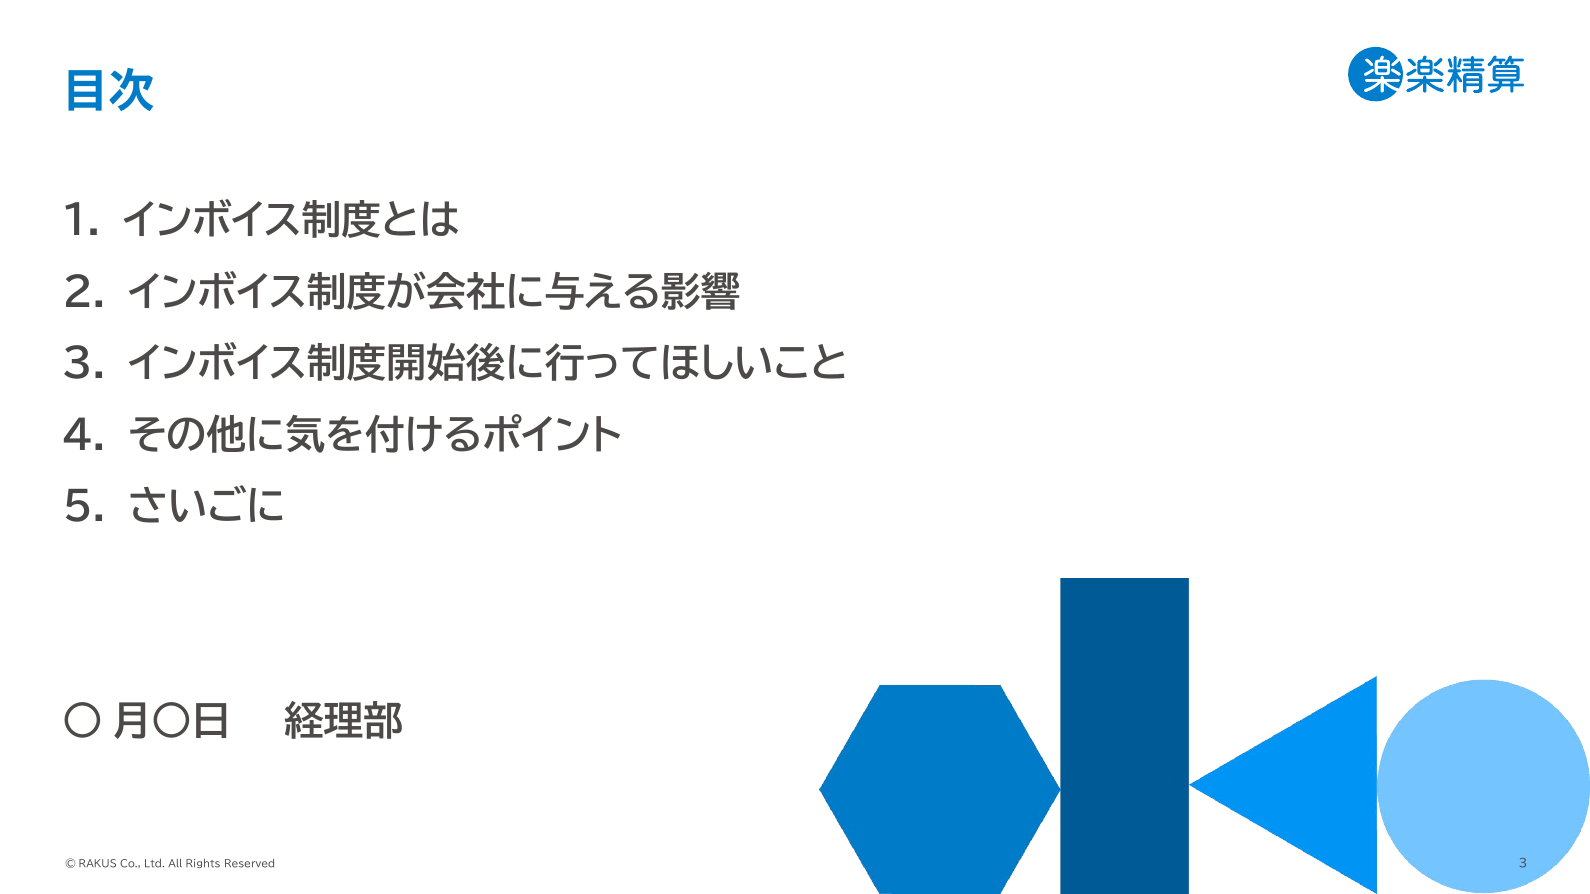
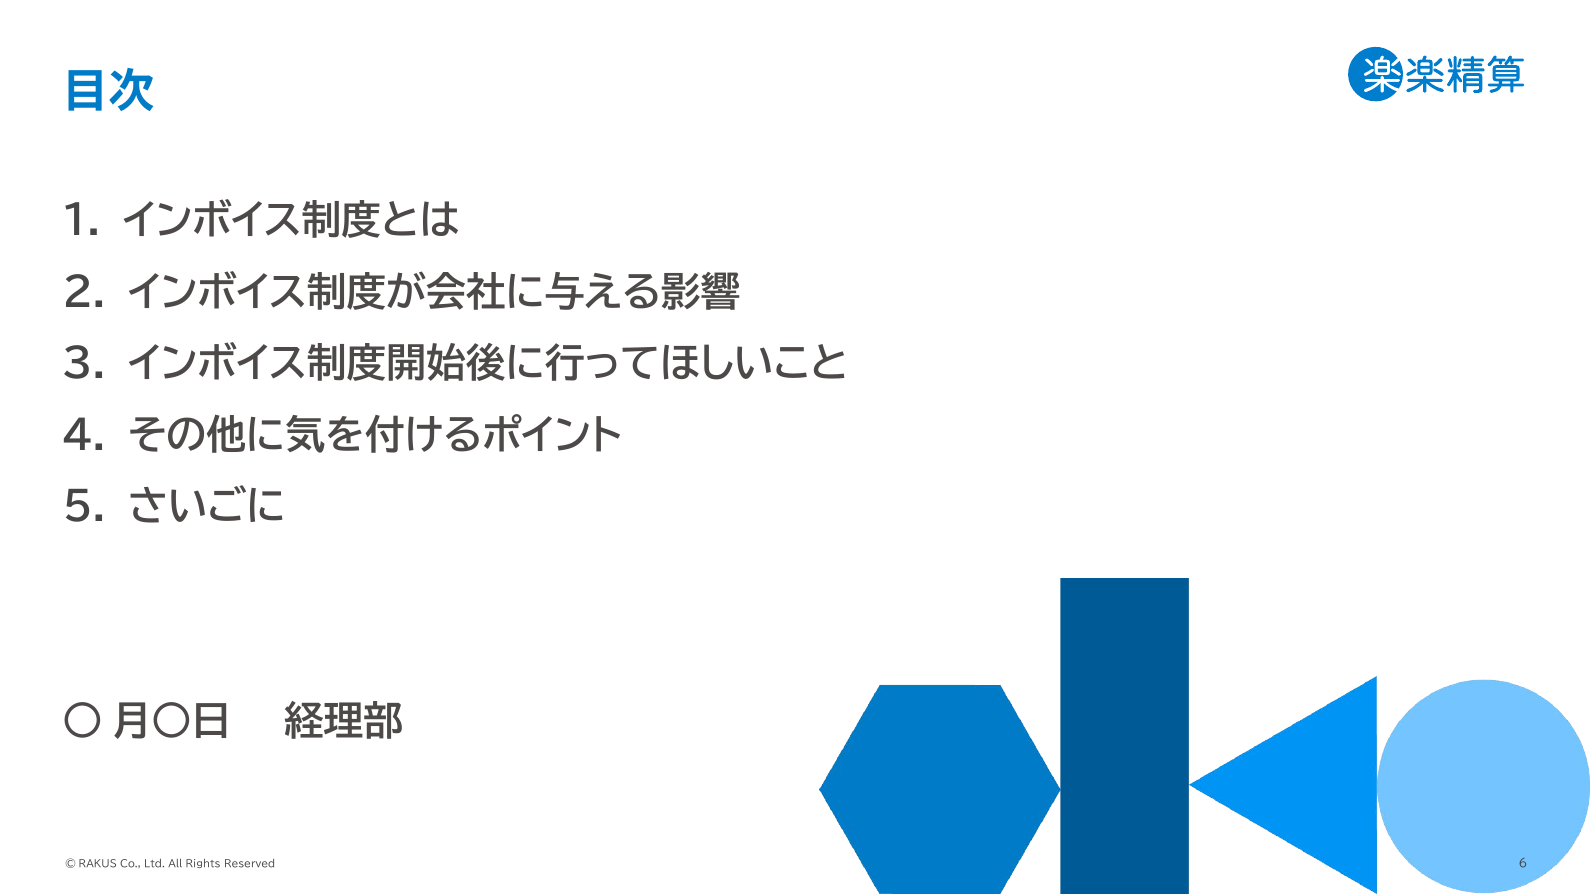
3: 3 -> 6 (1523, 864)
